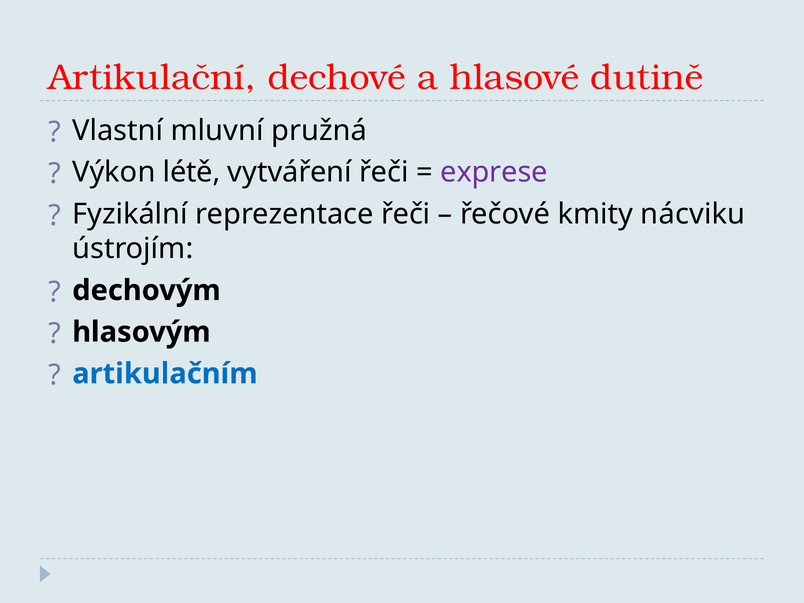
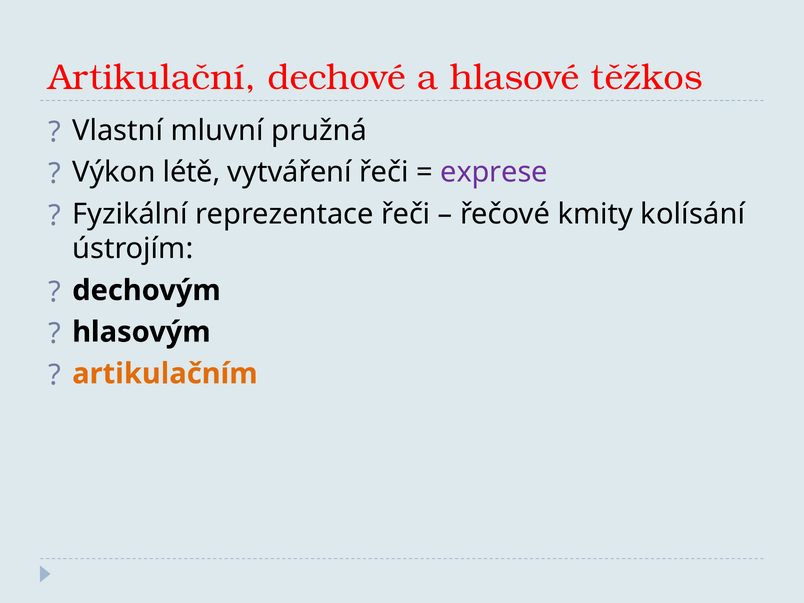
dutině: dutině -> těžkos (647, 78)
nácviku: nácviku -> kolísání (693, 214)
artikulačním colour: blue -> orange (165, 374)
